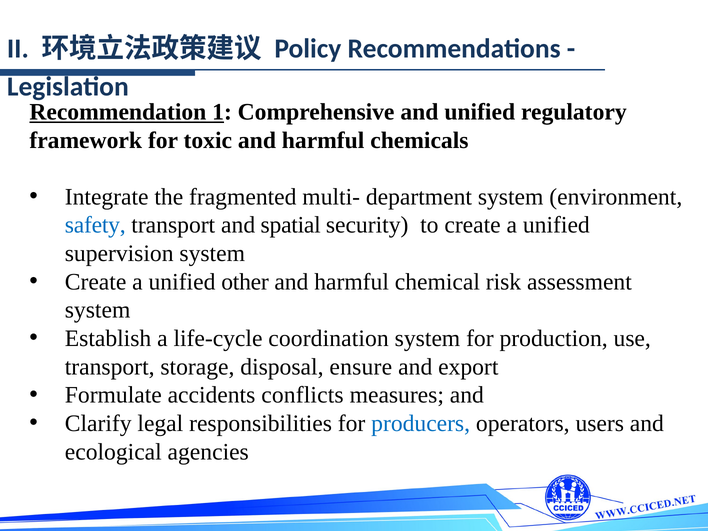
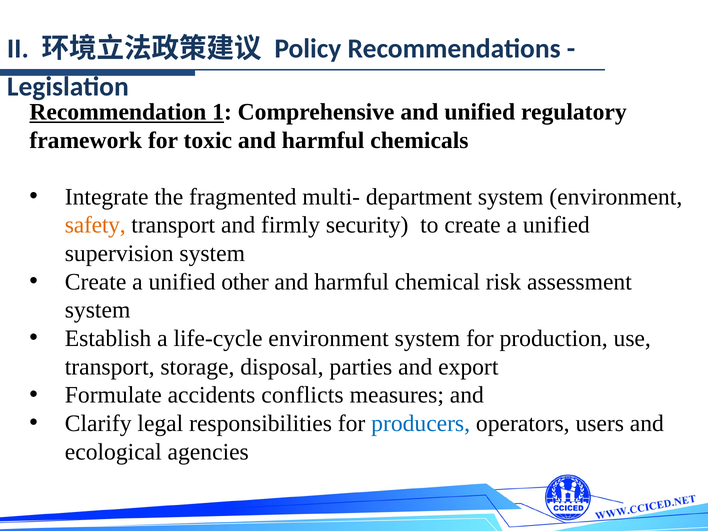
safety colour: blue -> orange (95, 225)
spatial: spatial -> firmly (291, 225)
life-cycle coordination: coordination -> environment (329, 338)
ensure: ensure -> parties (361, 367)
